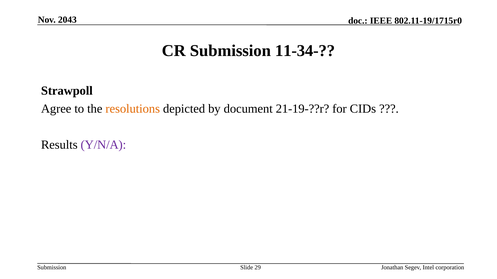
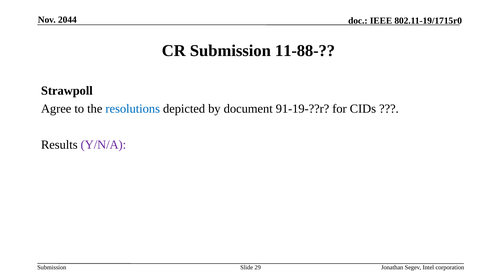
2043: 2043 -> 2044 (67, 20)
11-34-: 11-34- -> 11-88- (305, 51)
resolutions colour: orange -> blue (133, 109)
21-19-??r: 21-19-??r -> 91-19-??r (303, 109)
